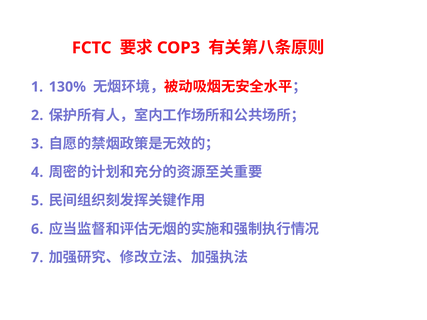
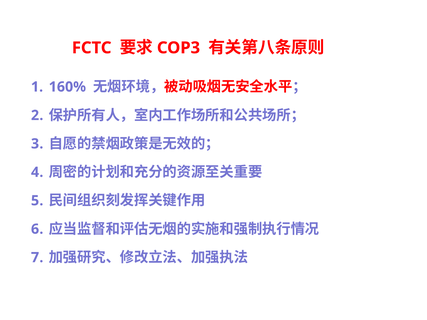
130%: 130% -> 160% (67, 87)
